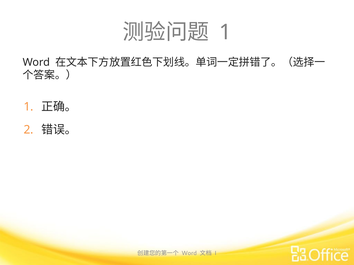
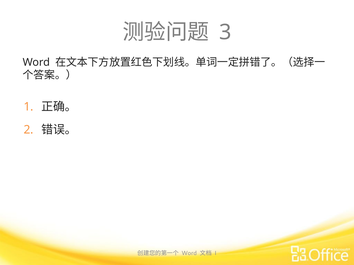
1: 1 -> 3 (225, 32)
